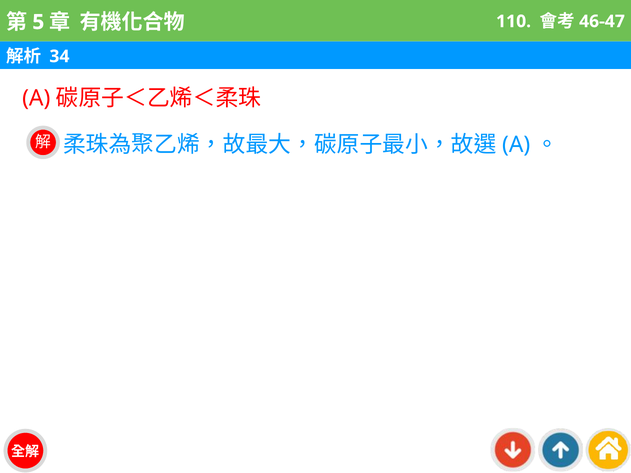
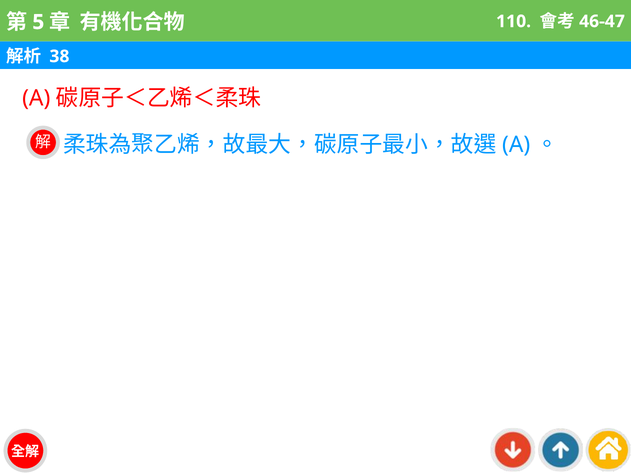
34: 34 -> 38 (59, 56)
